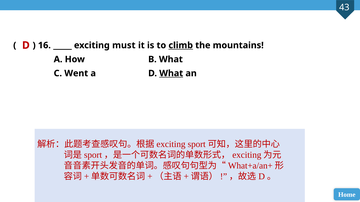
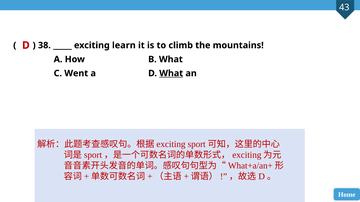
16: 16 -> 38 (44, 45)
must: must -> learn (124, 45)
climb underline: present -> none (181, 45)
